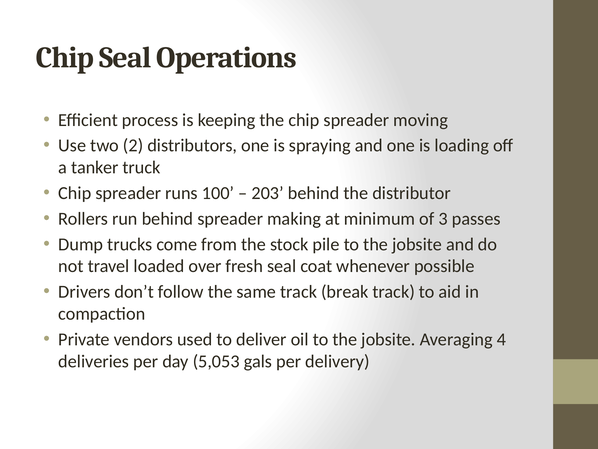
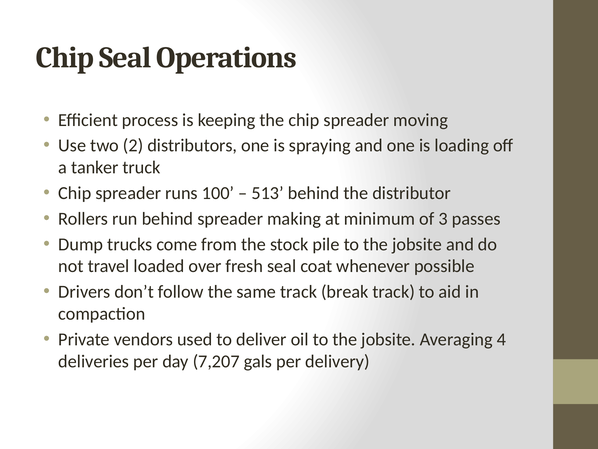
203: 203 -> 513 (268, 193)
5,053: 5,053 -> 7,207 (216, 361)
